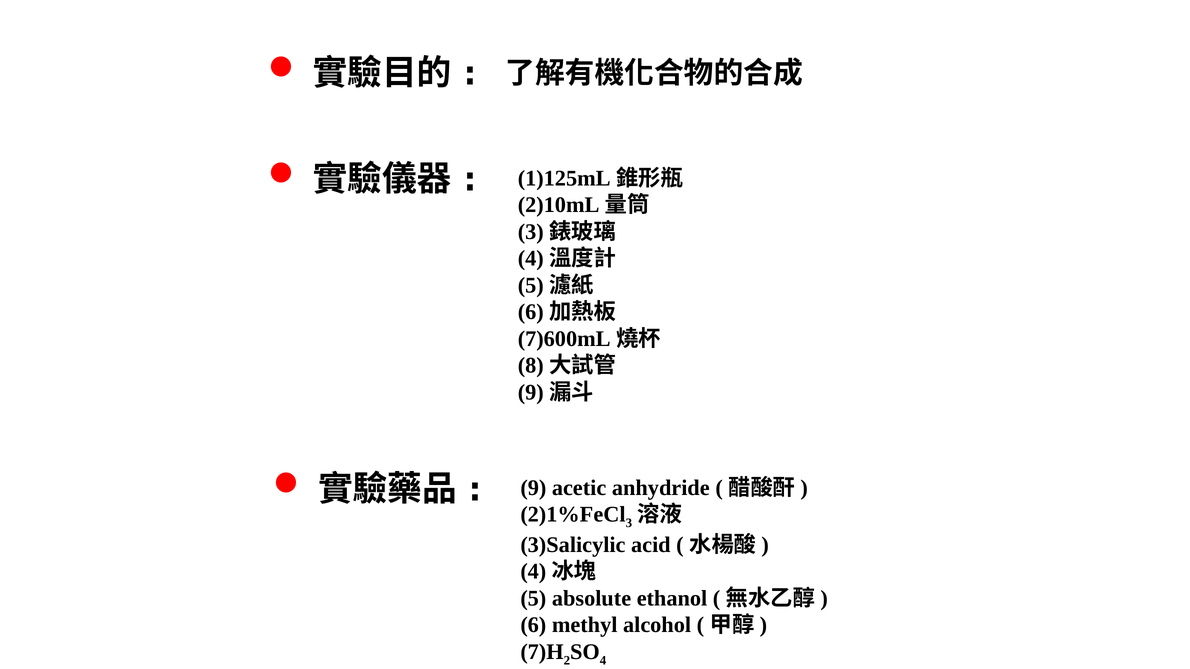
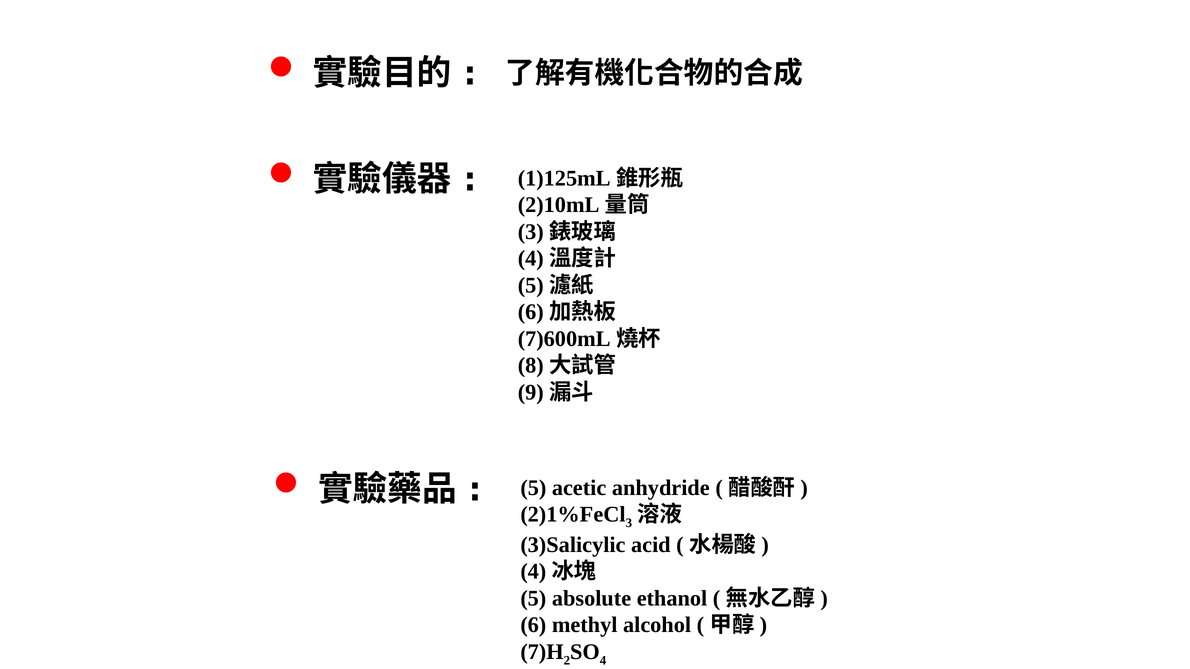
9: 9 -> 5 (533, 488)
